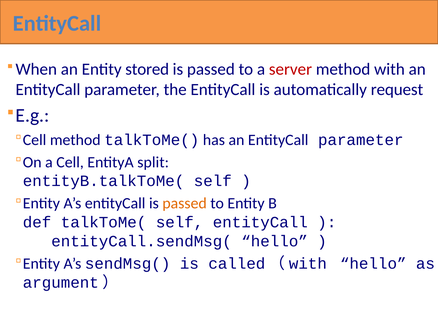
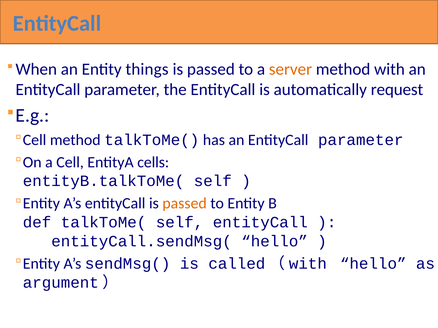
stored: stored -> things (147, 69)
server colour: red -> orange (290, 69)
split: split -> cells (153, 162)
